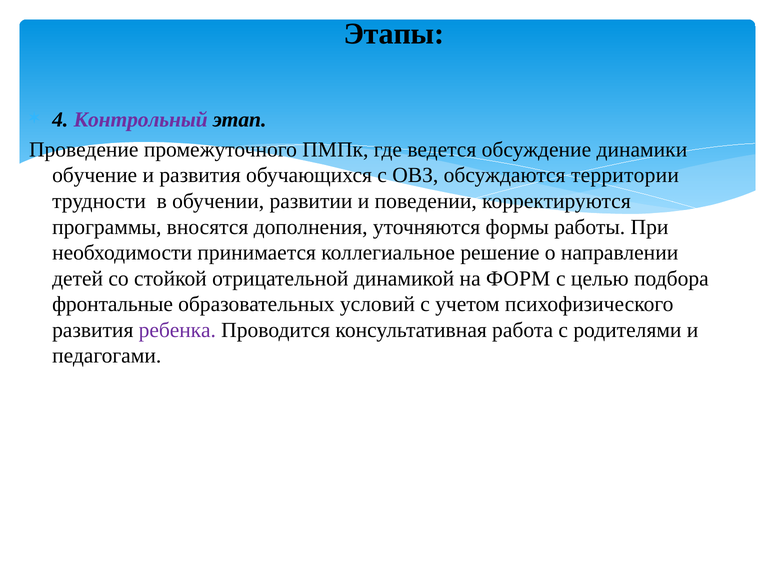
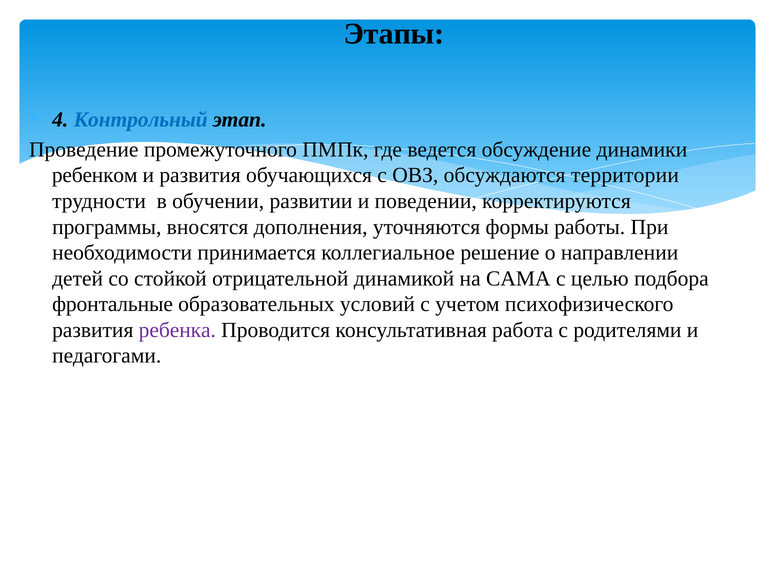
Контрольный colour: purple -> blue (141, 120)
обучение: обучение -> ребенком (95, 175)
ФОРМ: ФОРМ -> САМА (518, 279)
